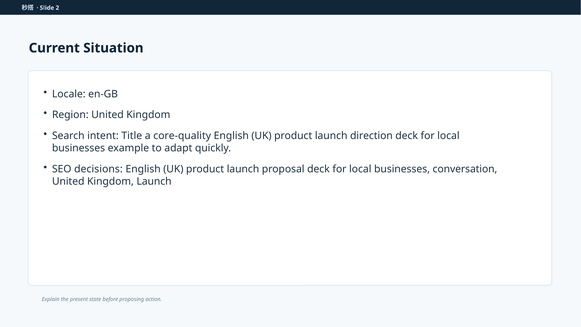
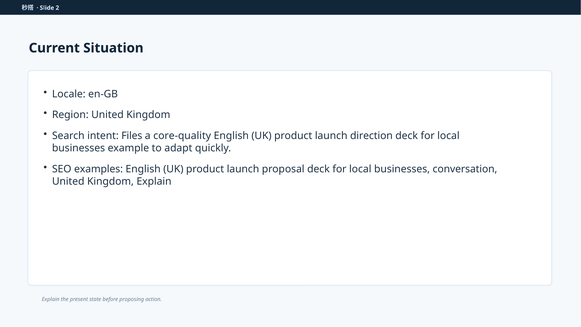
Title: Title -> Files (132, 136)
decisions: decisions -> examples (99, 169)
Kingdom Launch: Launch -> Explain (154, 181)
